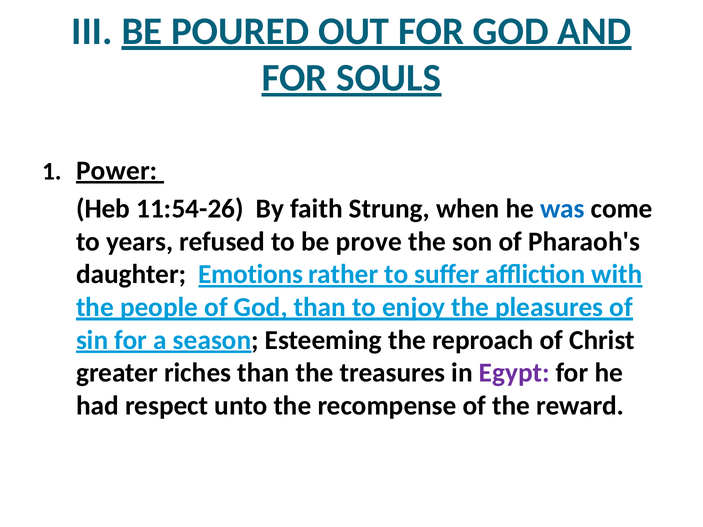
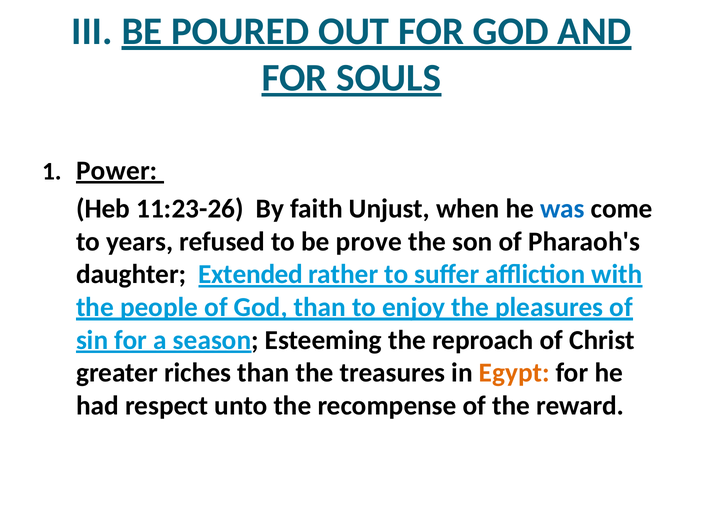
11:54-26: 11:54-26 -> 11:23-26 (190, 209)
Strung: Strung -> Unjust (389, 209)
Emotions: Emotions -> Extended (251, 275)
Egypt colour: purple -> orange (514, 373)
